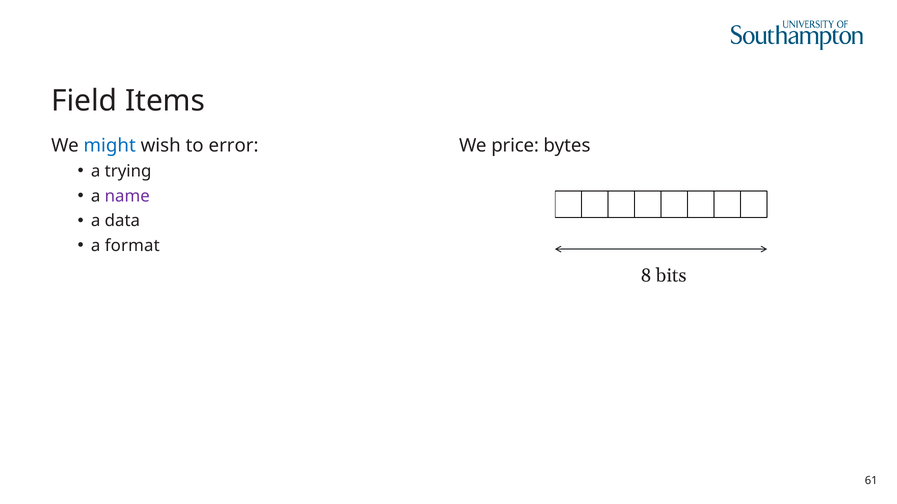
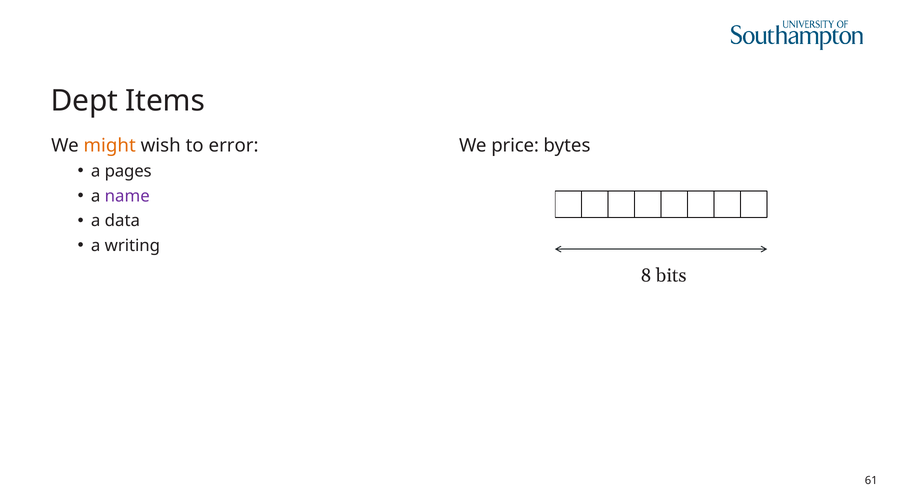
Field: Field -> Dept (84, 101)
might colour: blue -> orange (110, 146)
trying: trying -> pages (128, 171)
format: format -> writing (132, 246)
